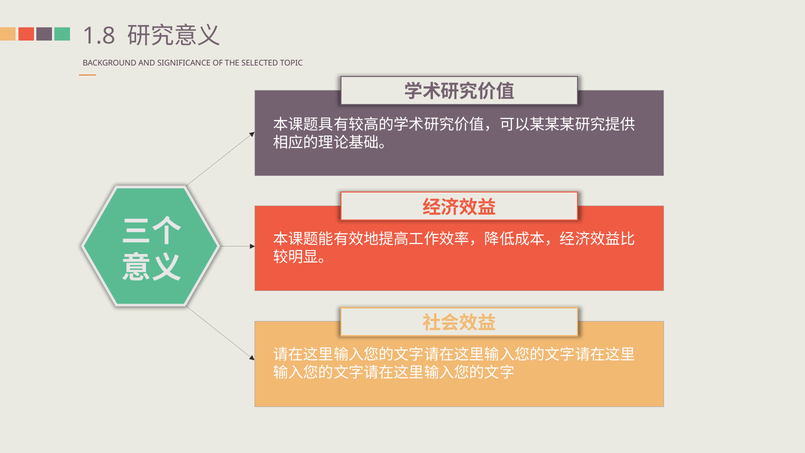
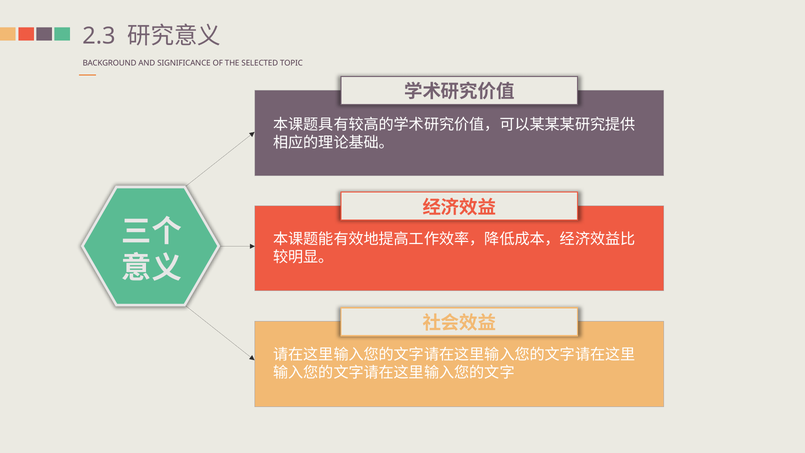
1.8: 1.8 -> 2.3 (99, 36)
